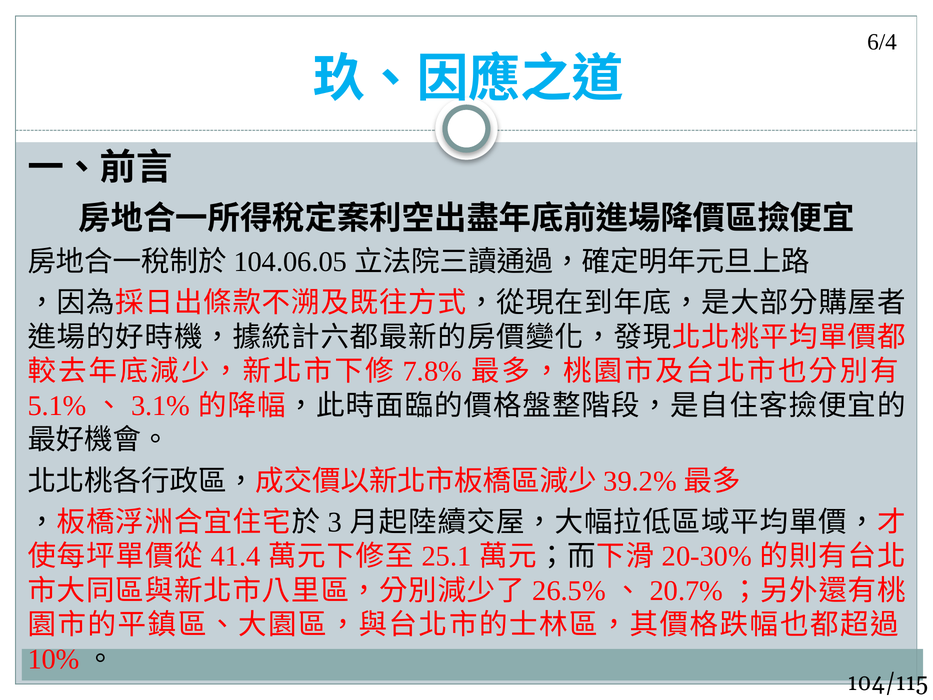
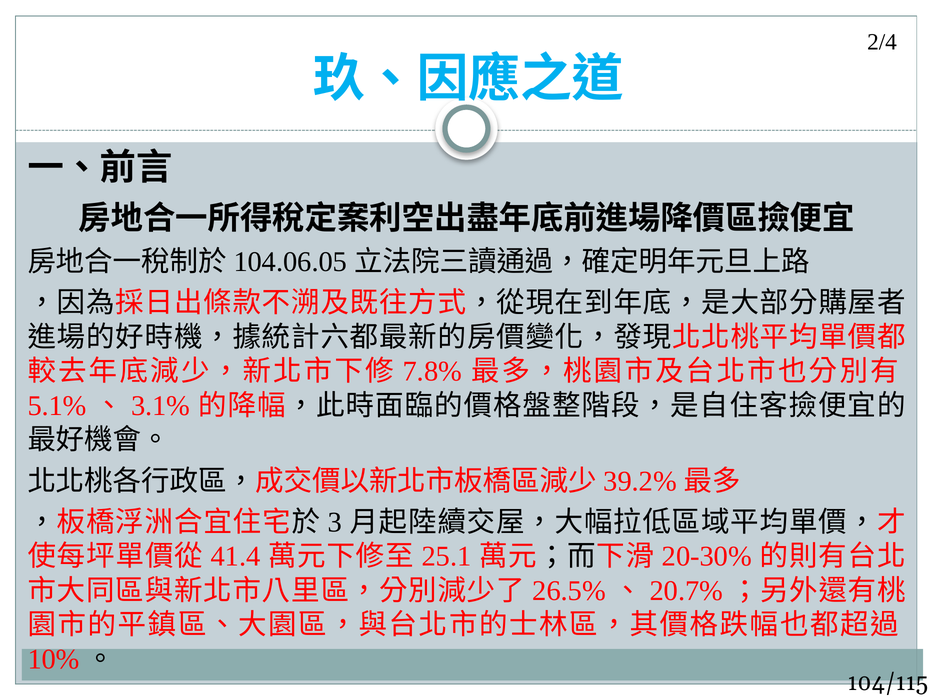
6/4: 6/4 -> 2/4 (882, 42)
